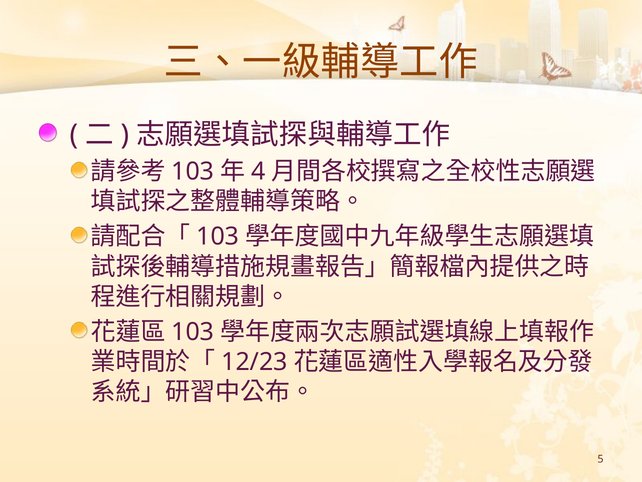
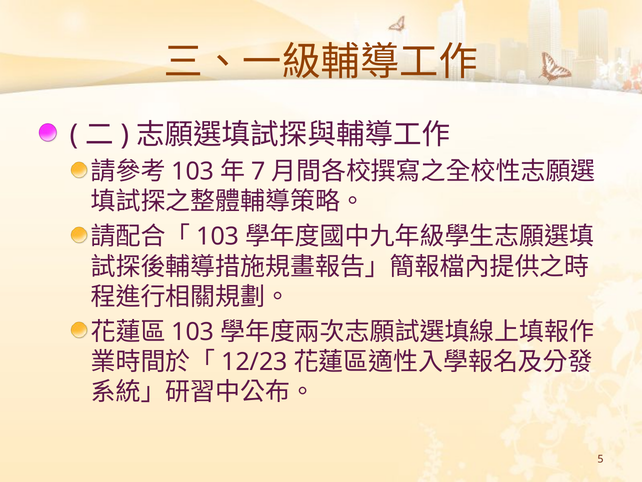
4: 4 -> 7 (258, 172)
